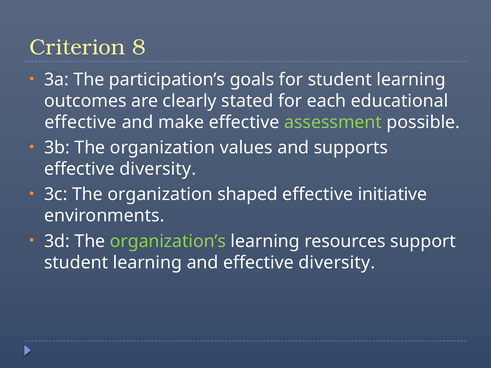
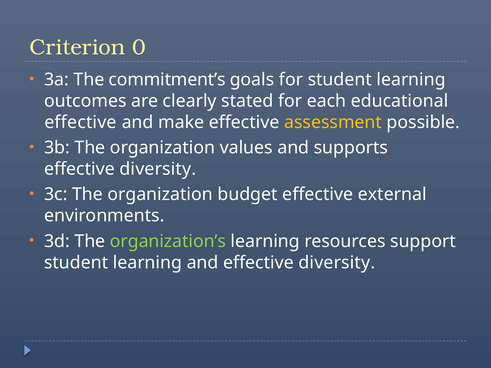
8: 8 -> 0 (139, 47)
participation’s: participation’s -> commitment’s (167, 80)
assessment colour: light green -> yellow (333, 122)
shaped: shaped -> budget (248, 195)
initiative: initiative -> external (392, 195)
